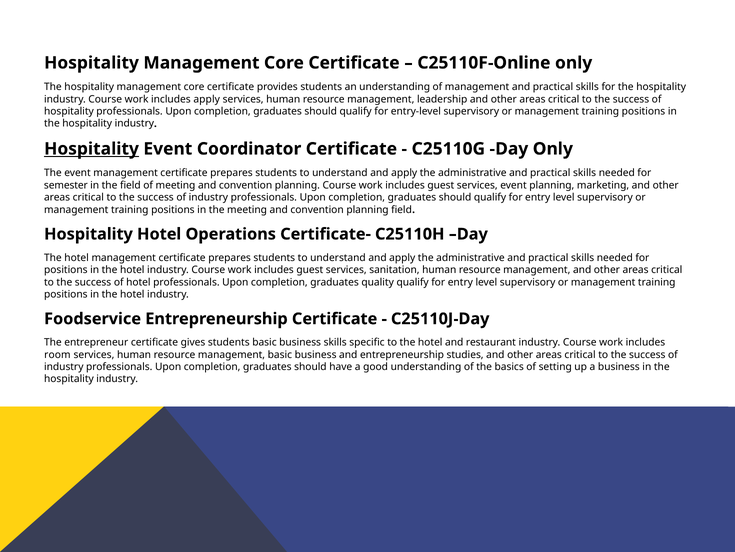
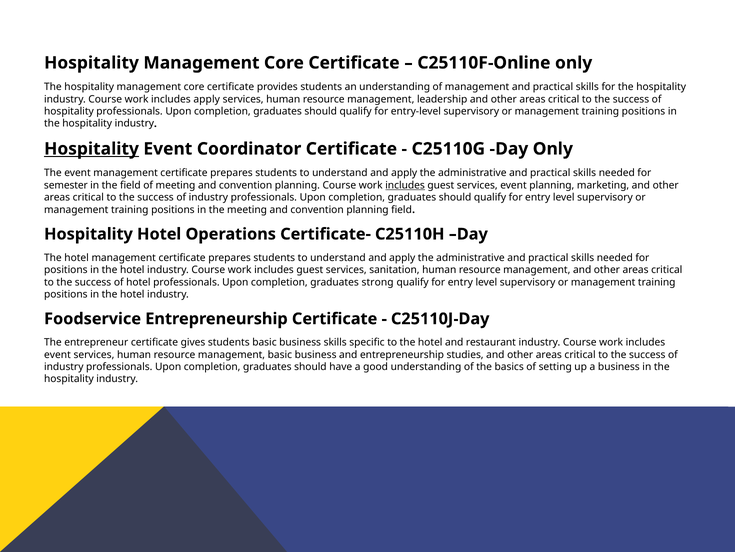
includes underline: none -> present (405, 185)
quality: quality -> strong (378, 282)
room: room -> event (57, 354)
